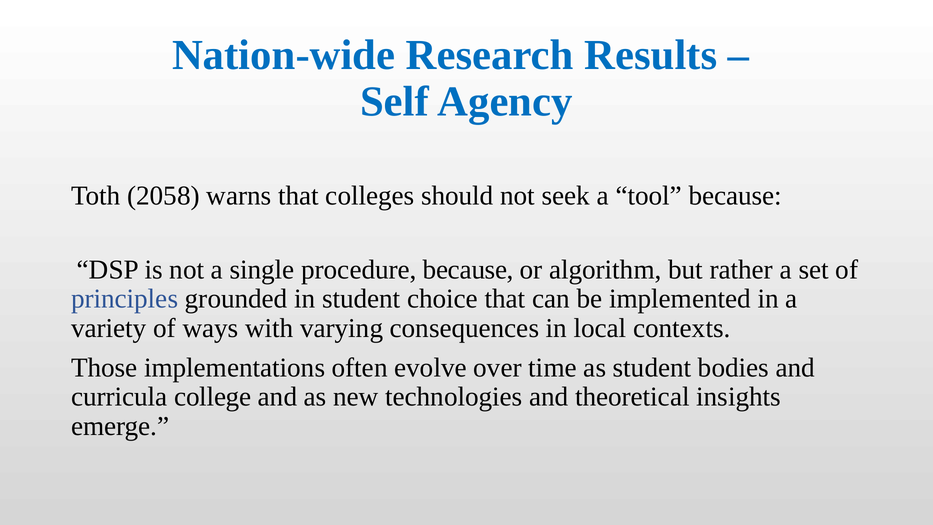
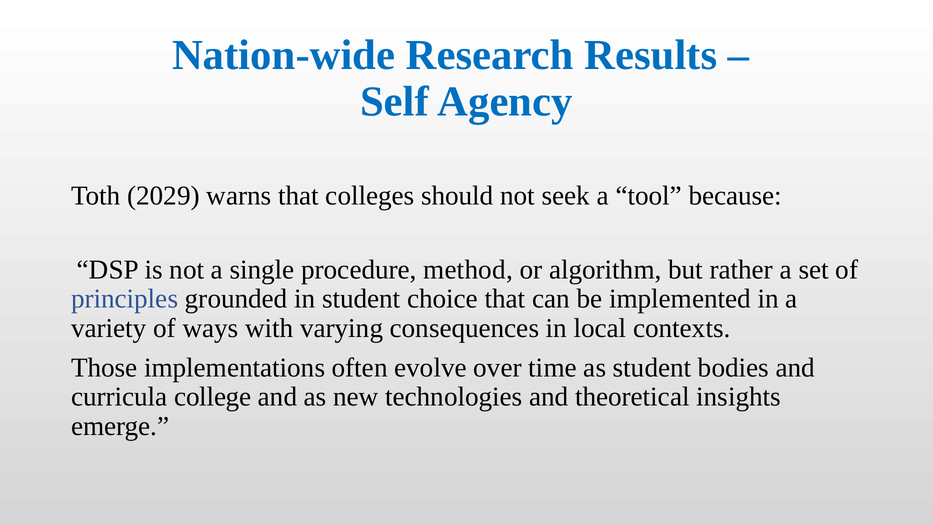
2058: 2058 -> 2029 (163, 195)
procedure because: because -> method (468, 269)
